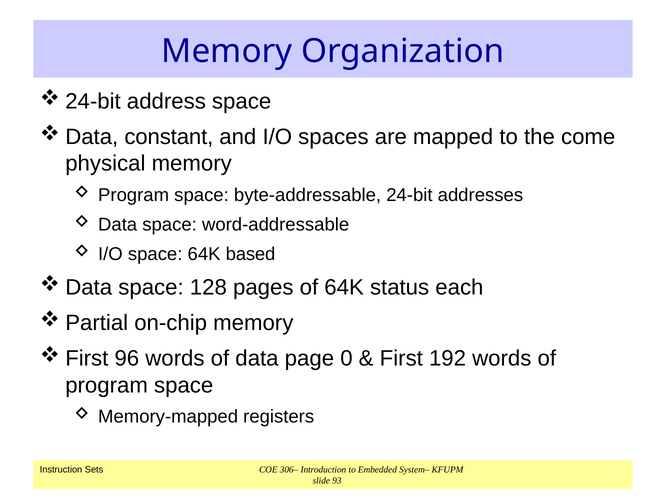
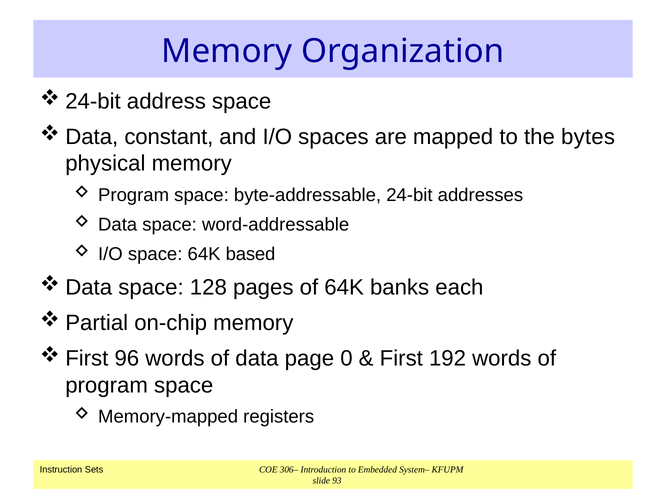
come: come -> bytes (588, 137)
status: status -> banks (400, 288)
